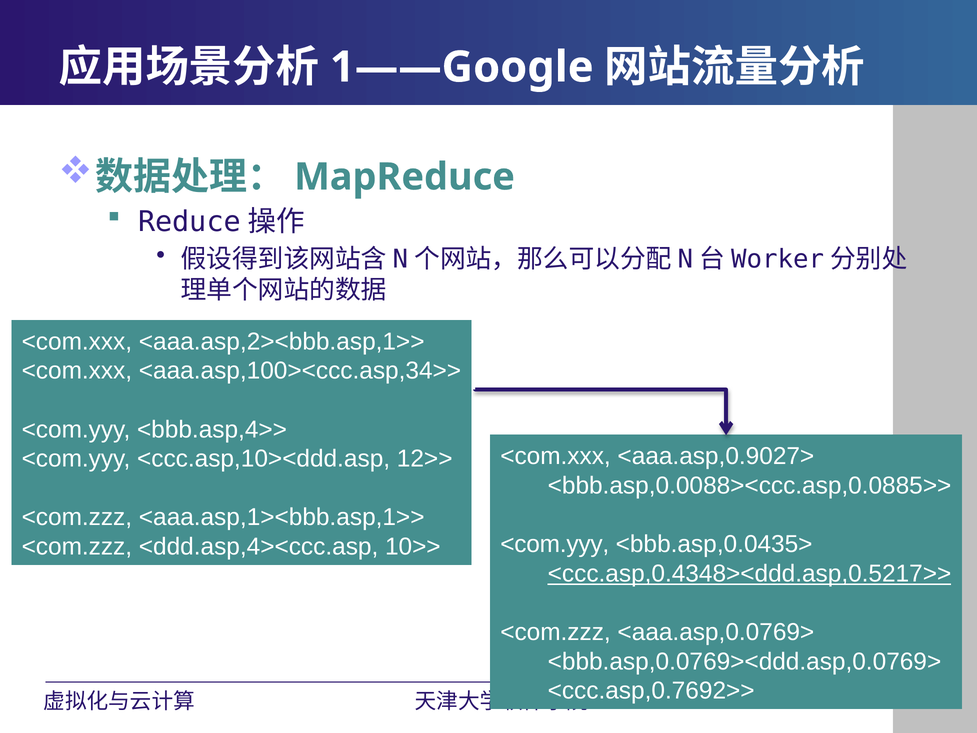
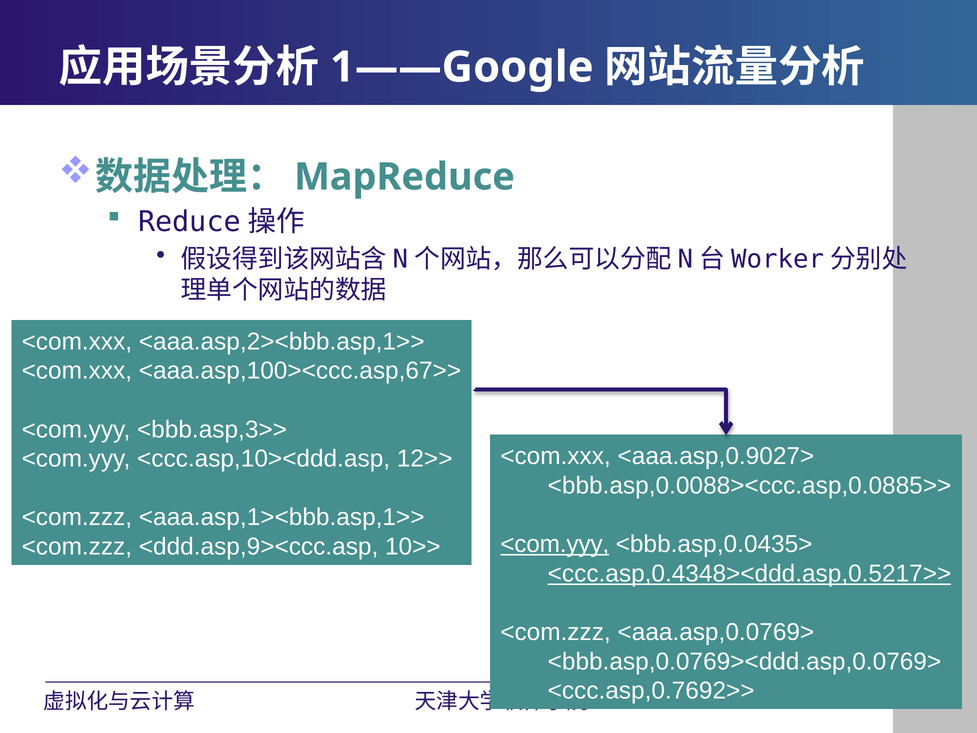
<aaa.asp,100><ccc.asp,34>>: <aaa.asp,100><ccc.asp,34>> -> <aaa.asp,100><ccc.asp,67>> (300, 371)
<bbb.asp,4>>: <bbb.asp,4>> -> <bbb.asp,3>> (212, 429)
<com.yyy underline: none -> present (555, 544)
<ddd.asp,4><ccc.asp: <ddd.asp,4><ccc.asp -> <ddd.asp,9><ccc.asp (259, 547)
